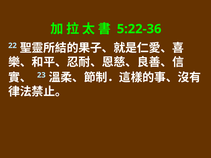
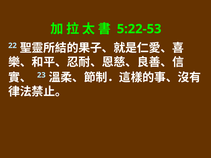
5:22-36: 5:22-36 -> 5:22-53 (139, 29)
